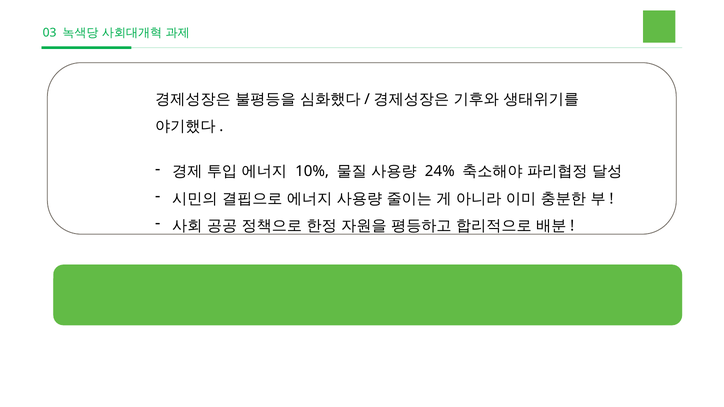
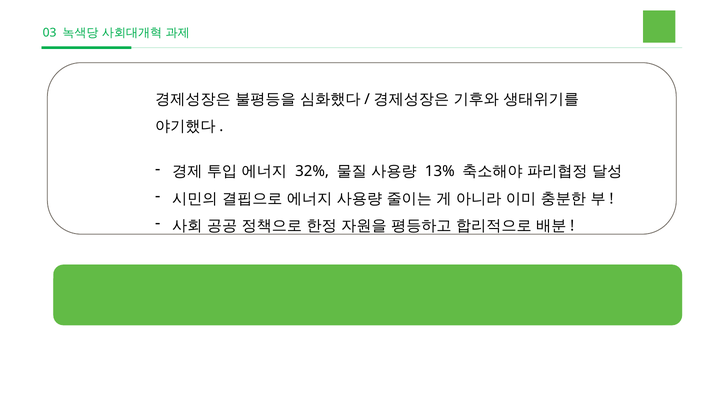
10%: 10% -> 32% (312, 172)
24%: 24% -> 13% (440, 172)
